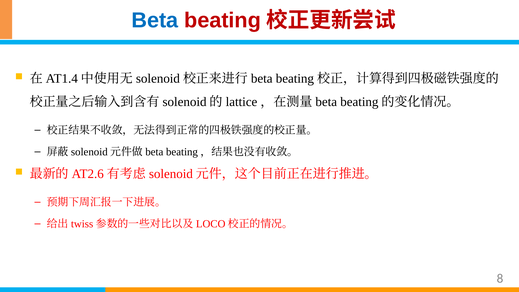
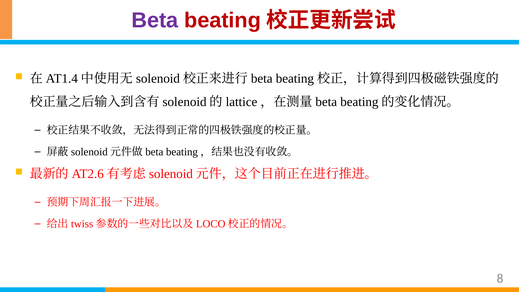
Beta colour: blue -> purple (155, 20)
